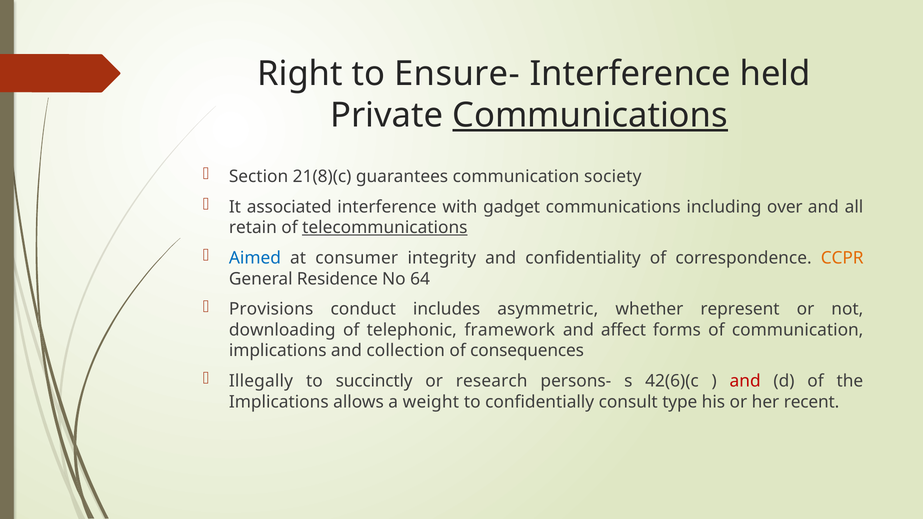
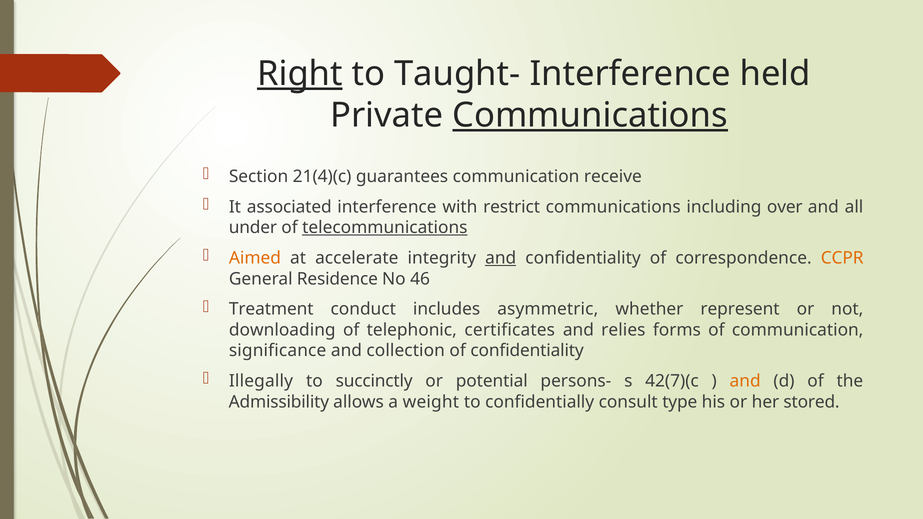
Right underline: none -> present (300, 74)
Ensure-: Ensure- -> Taught- (457, 74)
21(8)(c: 21(8)(c -> 21(4)(c (322, 177)
society: society -> receive (613, 177)
gadget: gadget -> restrict (512, 207)
retain: retain -> under (253, 228)
Aimed colour: blue -> orange (255, 258)
consumer: consumer -> accelerate (357, 258)
and underline: none -> present (501, 258)
64: 64 -> 46 (420, 279)
Provisions: Provisions -> Treatment (271, 309)
framework: framework -> certificates (510, 330)
affect: affect -> relies (623, 330)
implications: implications -> significance (278, 351)
of consequences: consequences -> confidentiality (527, 351)
research: research -> potential (492, 381)
42(6)(c: 42(6)(c -> 42(7)(c (672, 381)
and colour: red -> orange (745, 381)
Implications: Implications -> Admissibility (279, 402)
recent: recent -> stored (812, 402)
